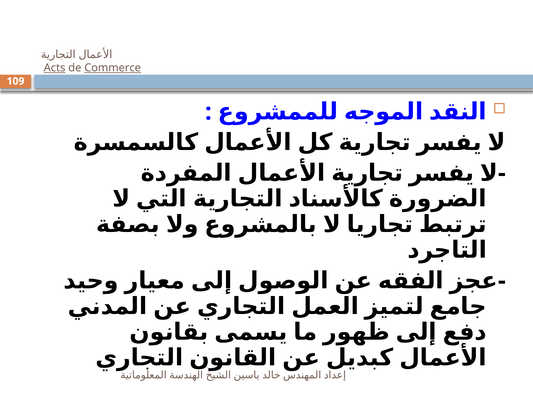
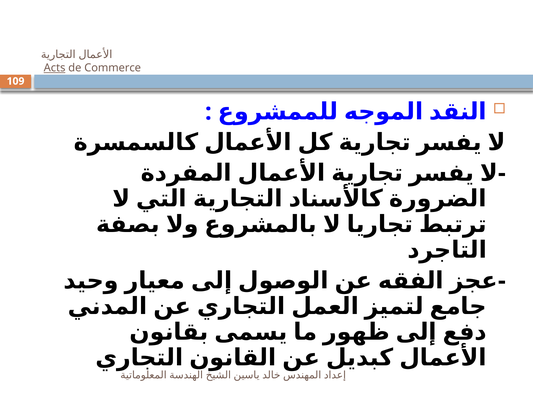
Commerce underline: present -> none (113, 68)
